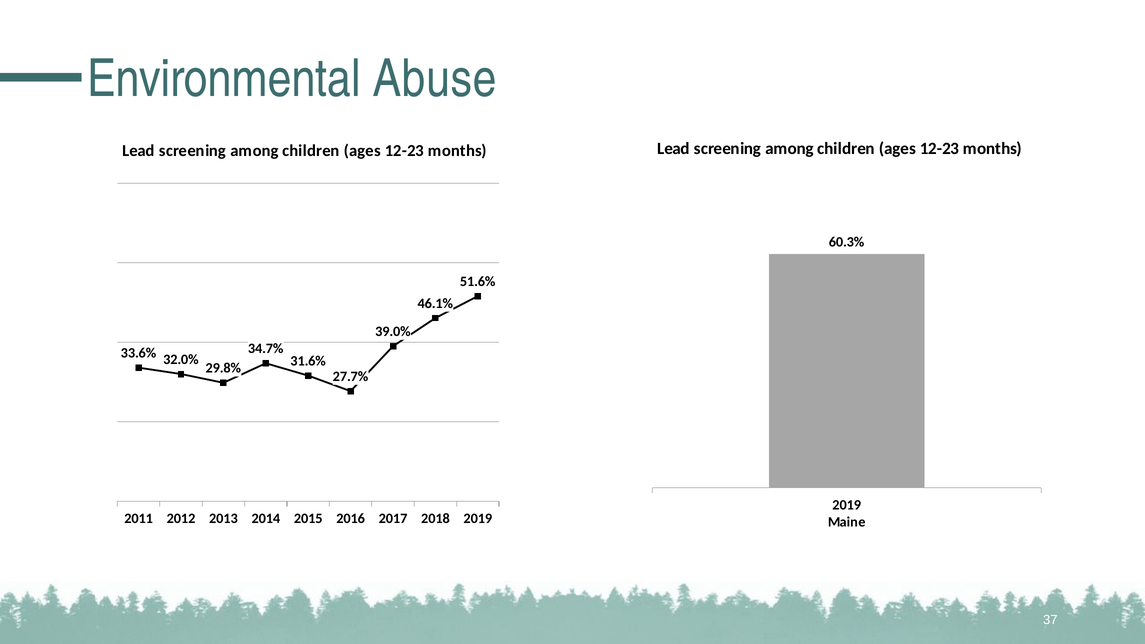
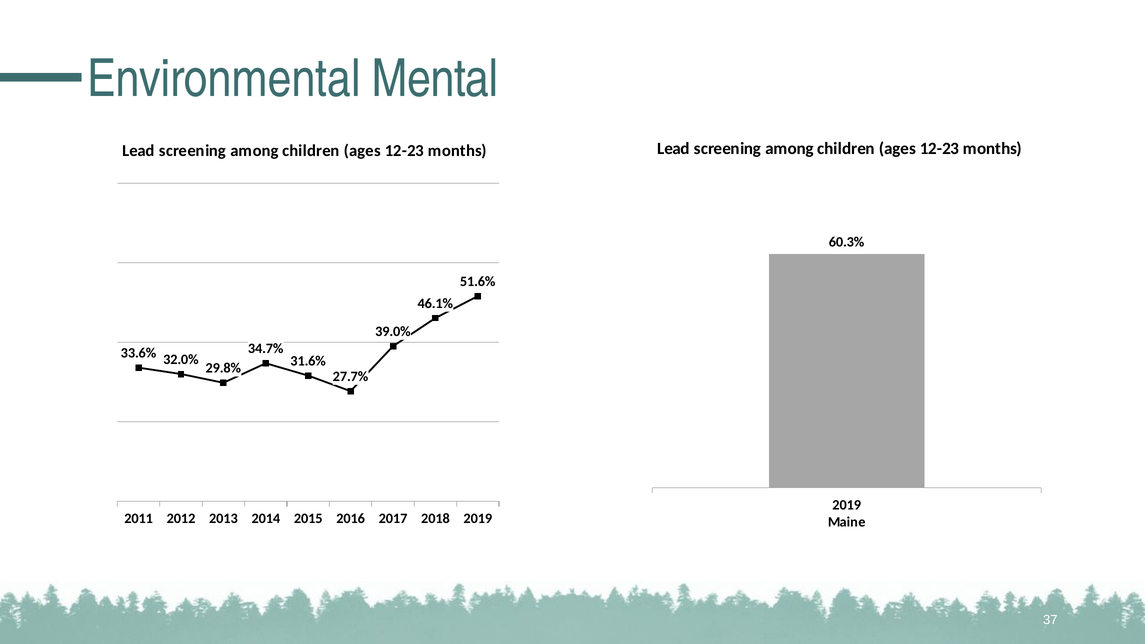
Abuse: Abuse -> Mental (435, 79)
